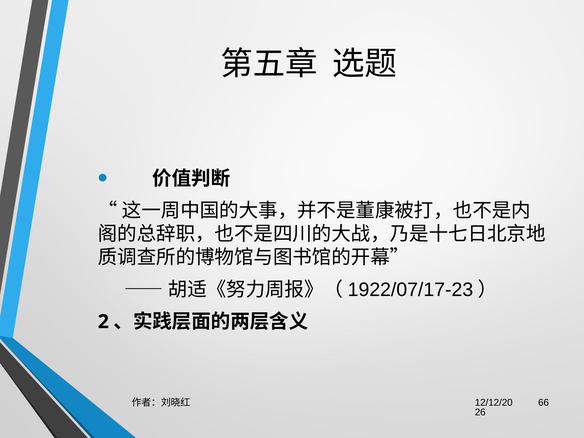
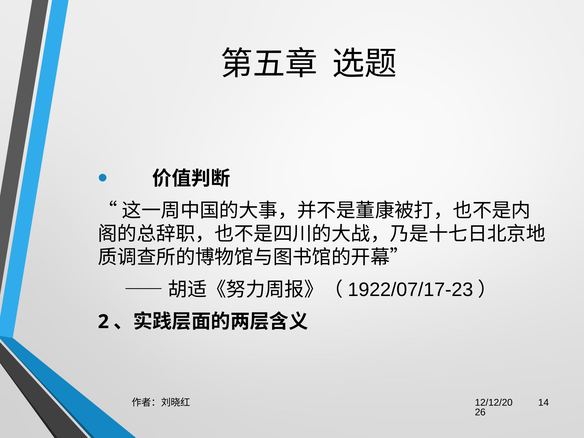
66: 66 -> 14 (544, 402)
